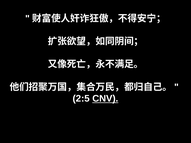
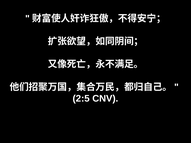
CNV underline: present -> none (105, 99)
